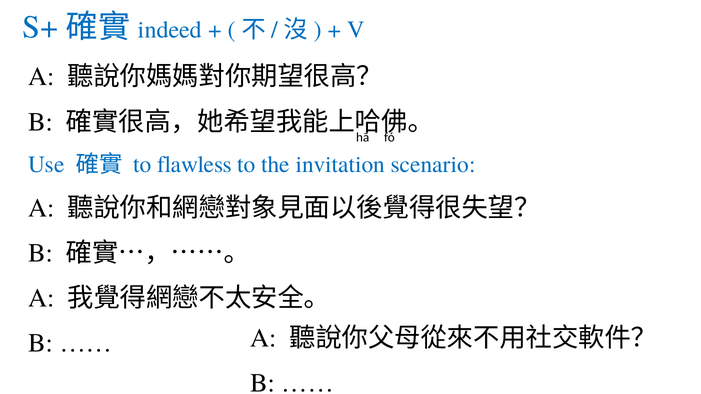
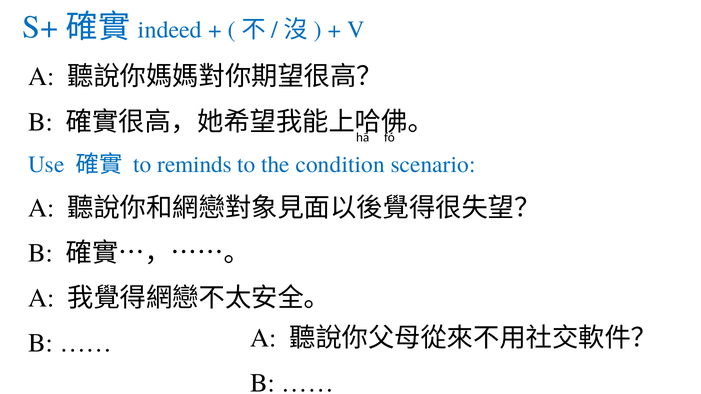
flawless: flawless -> reminds (195, 165)
invitation: invitation -> condition (340, 165)
